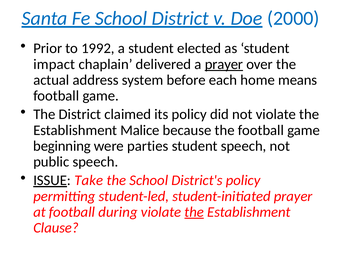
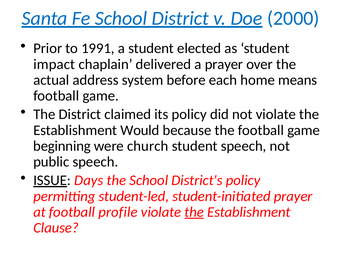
1992: 1992 -> 1991 (98, 48)
prayer underline: present -> none (224, 64)
Malice: Malice -> Would (140, 131)
parties: parties -> church (148, 146)
Take: Take -> Days (89, 181)
during: during -> profile (118, 213)
